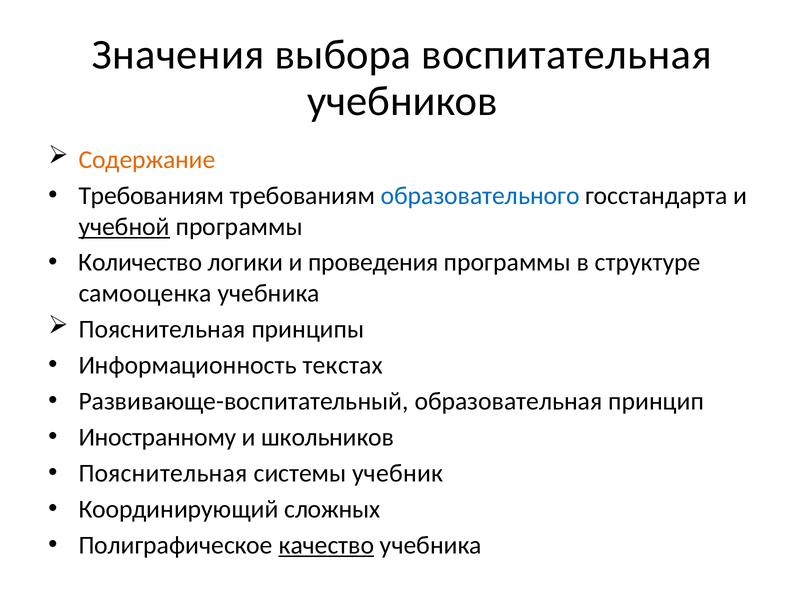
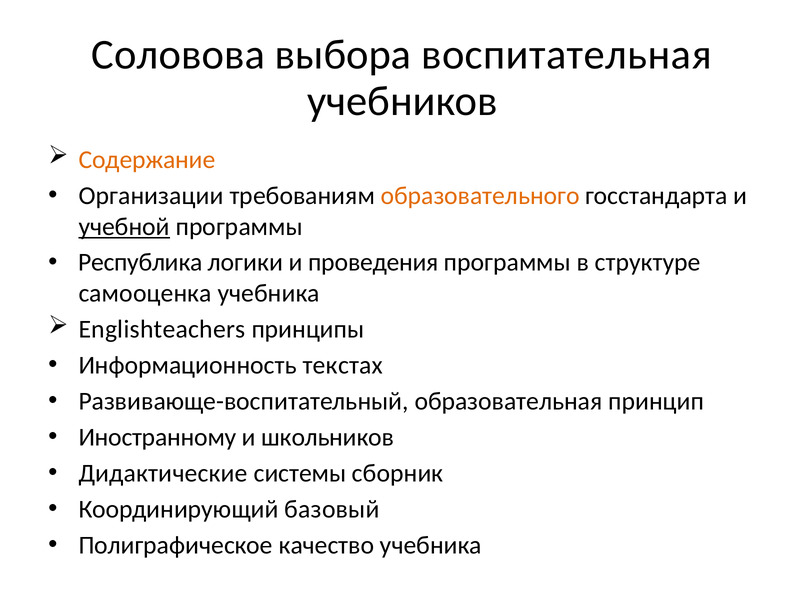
Значения: Значения -> Соловова (178, 55)
Требованиям: Требованиям -> Организации (151, 196)
образовательного colour: blue -> orange (480, 196)
Количество: Количество -> Республика (140, 262)
Пояснительная: Пояснительная -> Englishteachers (162, 329)
Пояснительная: Пояснительная -> Дидактические (163, 473)
учебник: учебник -> сборник (398, 473)
сложных: сложных -> базовый (332, 509)
качество underline: present -> none (326, 545)
